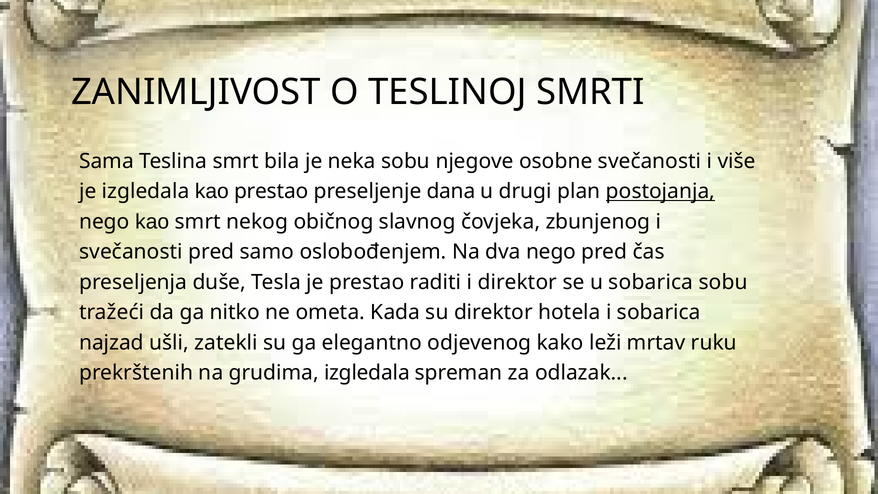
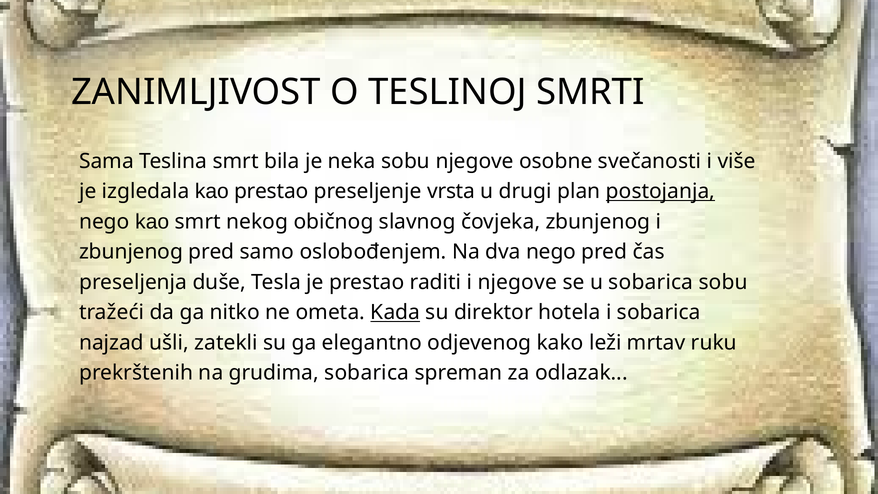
dana: dana -> vrsta (451, 191)
svečanosti: svečanosti -> zbunjenog (131, 252)
i direktor: direktor -> njegove (517, 282)
Kada underline: none -> present (395, 312)
grudima izgledala: izgledala -> sobarica (367, 373)
